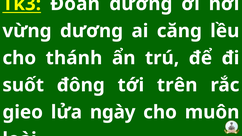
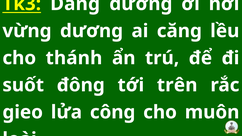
Đoàn: Đoàn -> Dâng (75, 4)
ngày: ngày -> công (113, 112)
